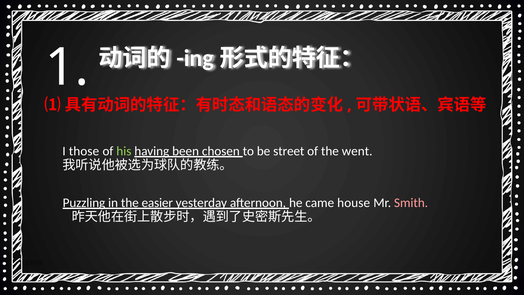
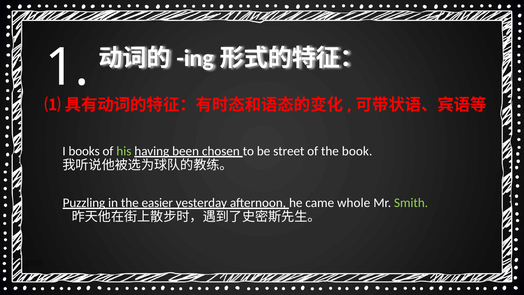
those: those -> books (84, 151)
went: went -> book (357, 151)
house: house -> whole (354, 203)
Smith colour: pink -> light green (411, 203)
